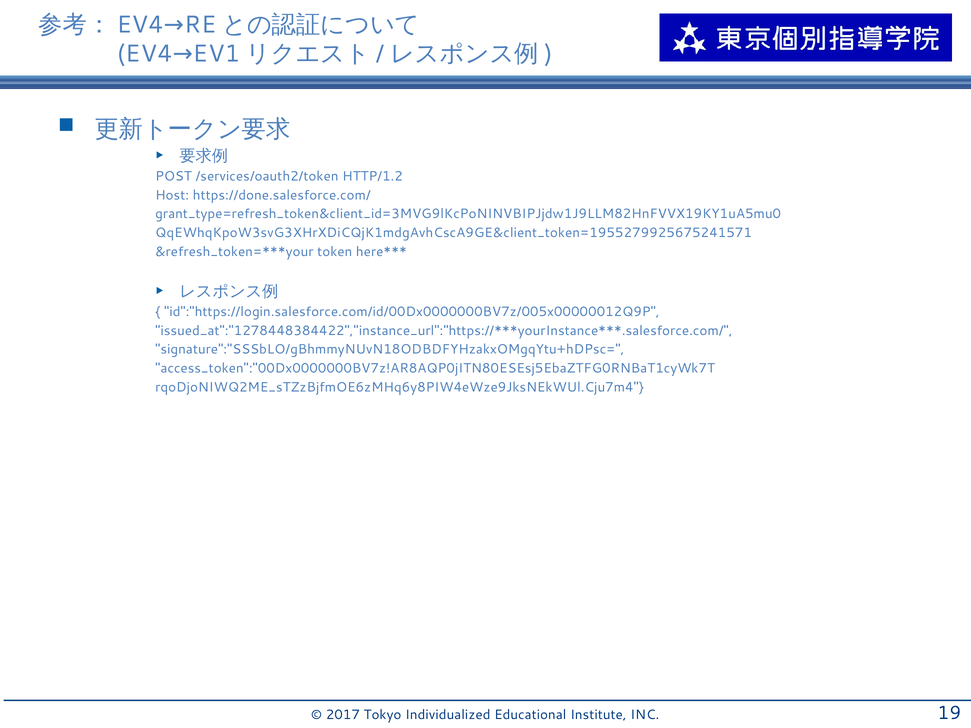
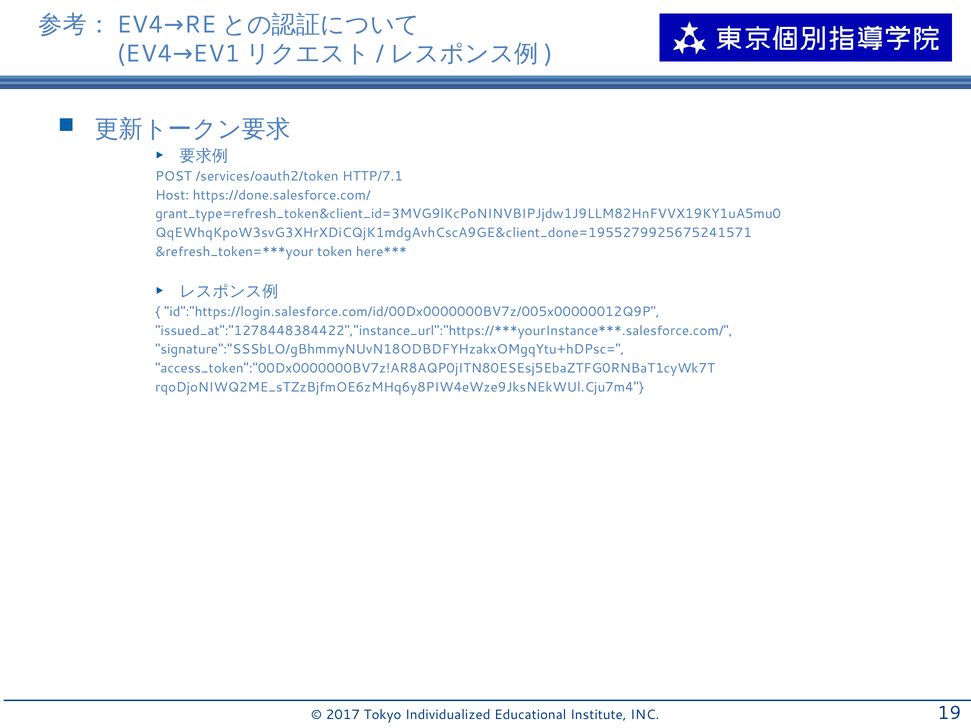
HTTP/1.2: HTTP/1.2 -> HTTP/7.1 (372, 176)
QqEWhqKpoW3svG3XHrXDiCQjK1mdgAvhCscA9GE&client_token=1955279925675241571: QqEWhqKpoW3svG3XHrXDiCQjK1mdgAvhCscA9GE&client_token=1955279925675241571 -> QqEWhqKpoW3svG3XHrXDiCQjK1mdgAvhCscA9GE&client_done=1955279925675241571 (454, 233)
